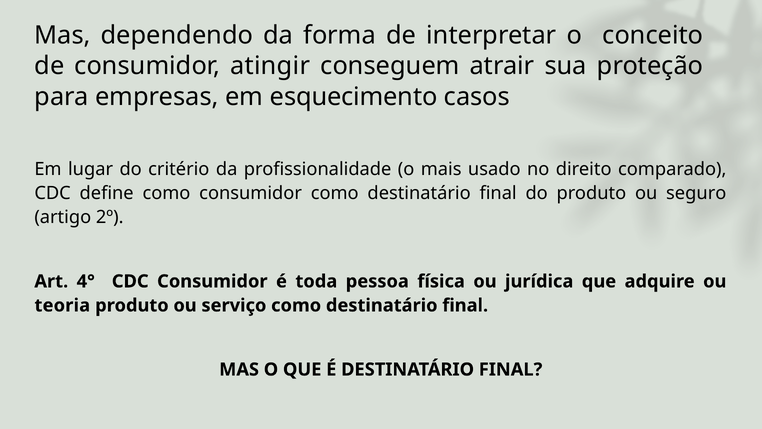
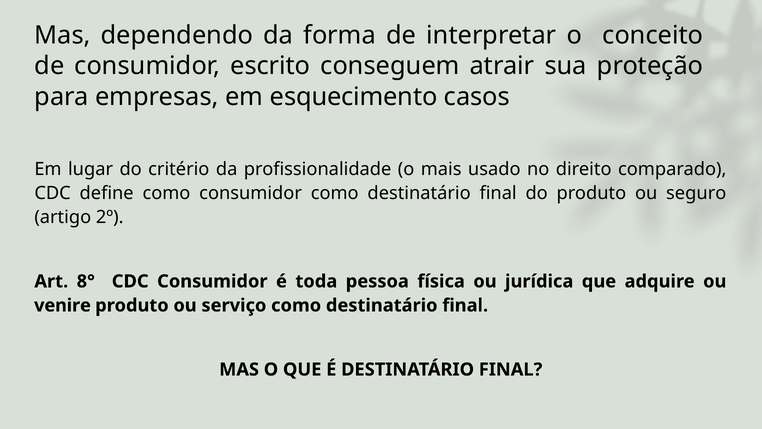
atingir: atingir -> escrito (270, 66)
4°: 4° -> 8° (86, 281)
teoria: teoria -> venire (62, 305)
